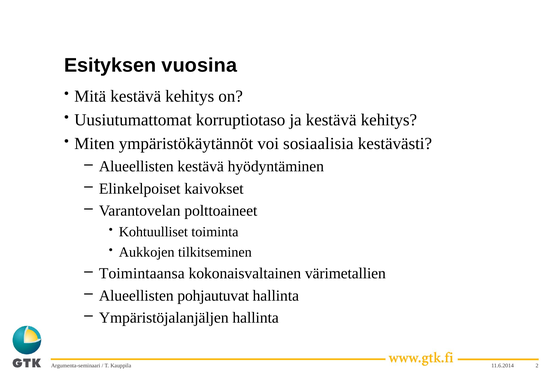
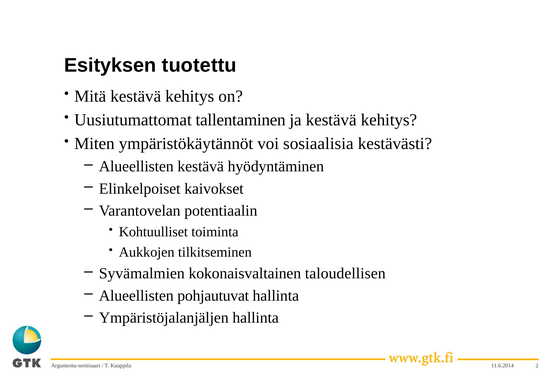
vuosina: vuosina -> tuotettu (199, 65)
korruptiotaso: korruptiotaso -> tallentaminen (241, 120)
polttoaineet: polttoaineet -> potentiaalin (221, 211)
Toimintaansa: Toimintaansa -> Syvämalmien (142, 274)
värimetallien: värimetallien -> taloudellisen (345, 274)
